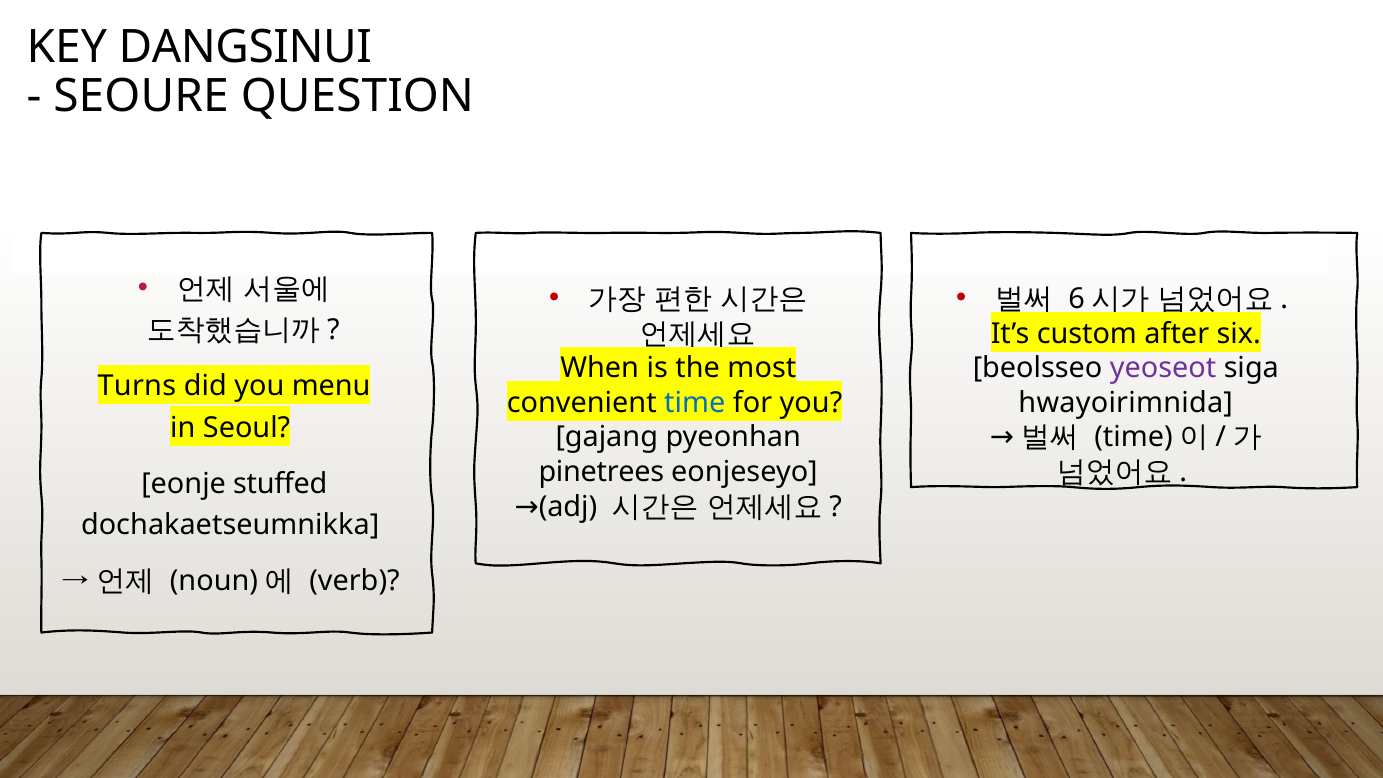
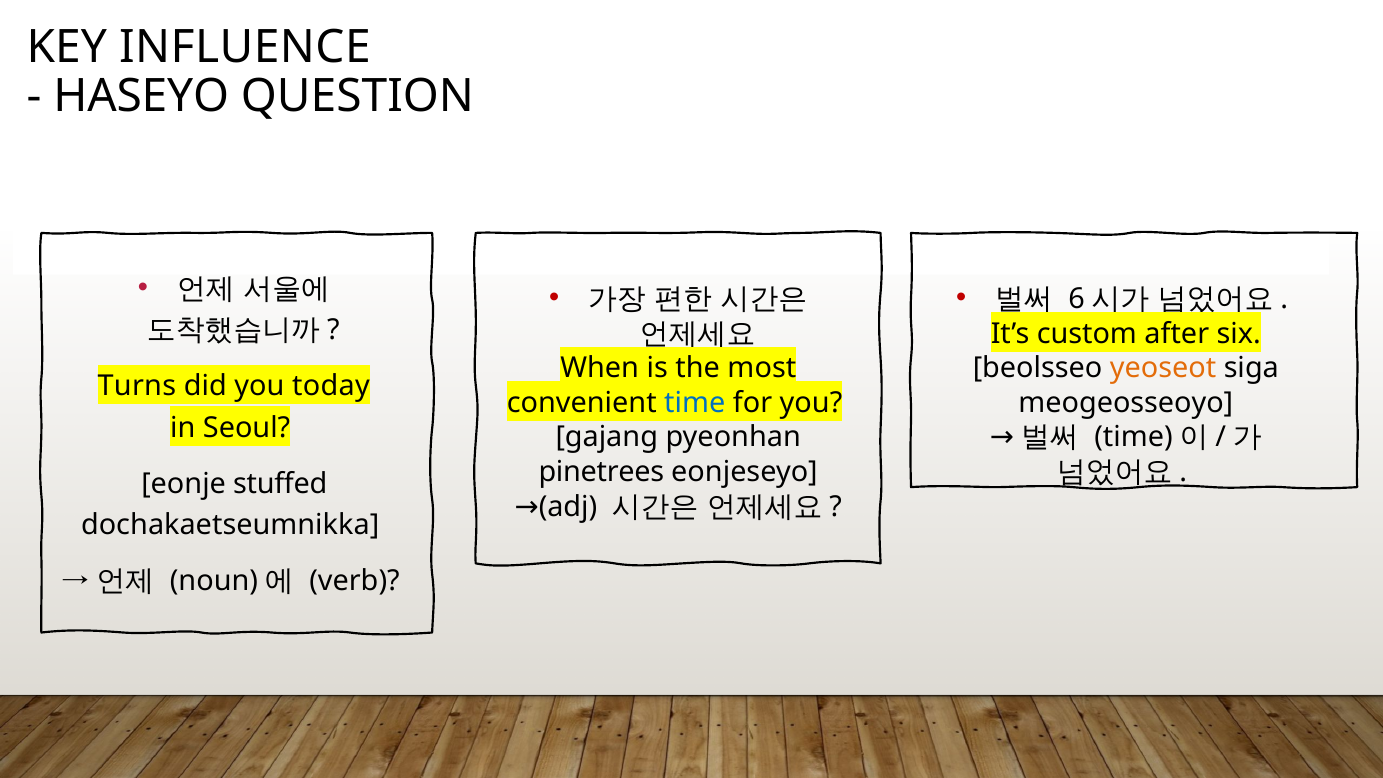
DANGSINUI: DANGSINUI -> INFLUENCE (245, 47)
SEOURE: SEOURE -> HASEYO (141, 97)
yeoseot colour: purple -> orange (1163, 368)
menu: menu -> today (331, 386)
hwayoirimnida: hwayoirimnida -> meogeosseoyo (1126, 403)
